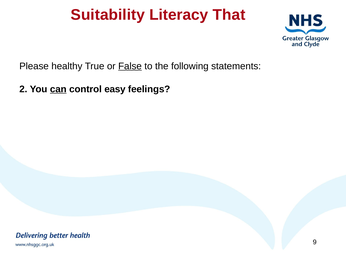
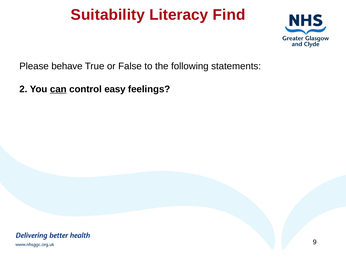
That: That -> Find (229, 15)
healthy: healthy -> behave (67, 66)
False underline: present -> none (130, 66)
